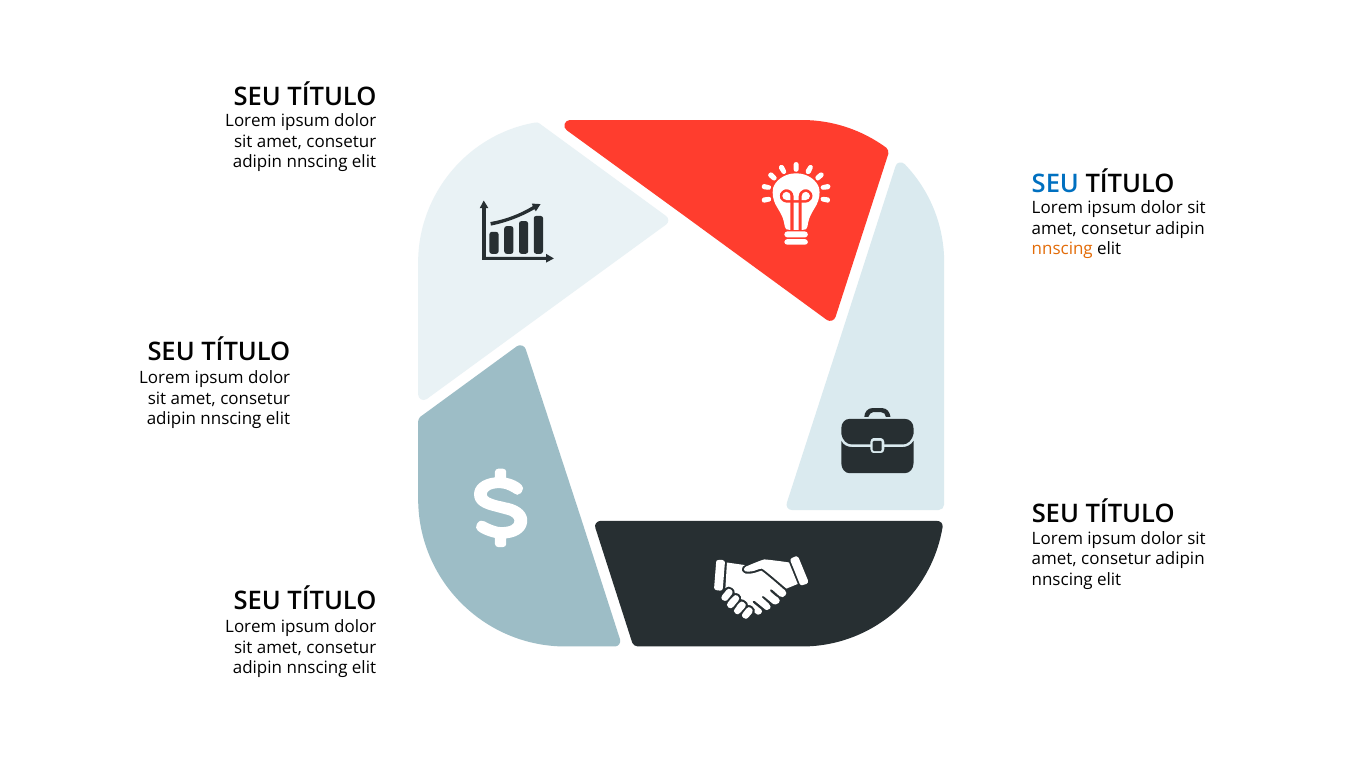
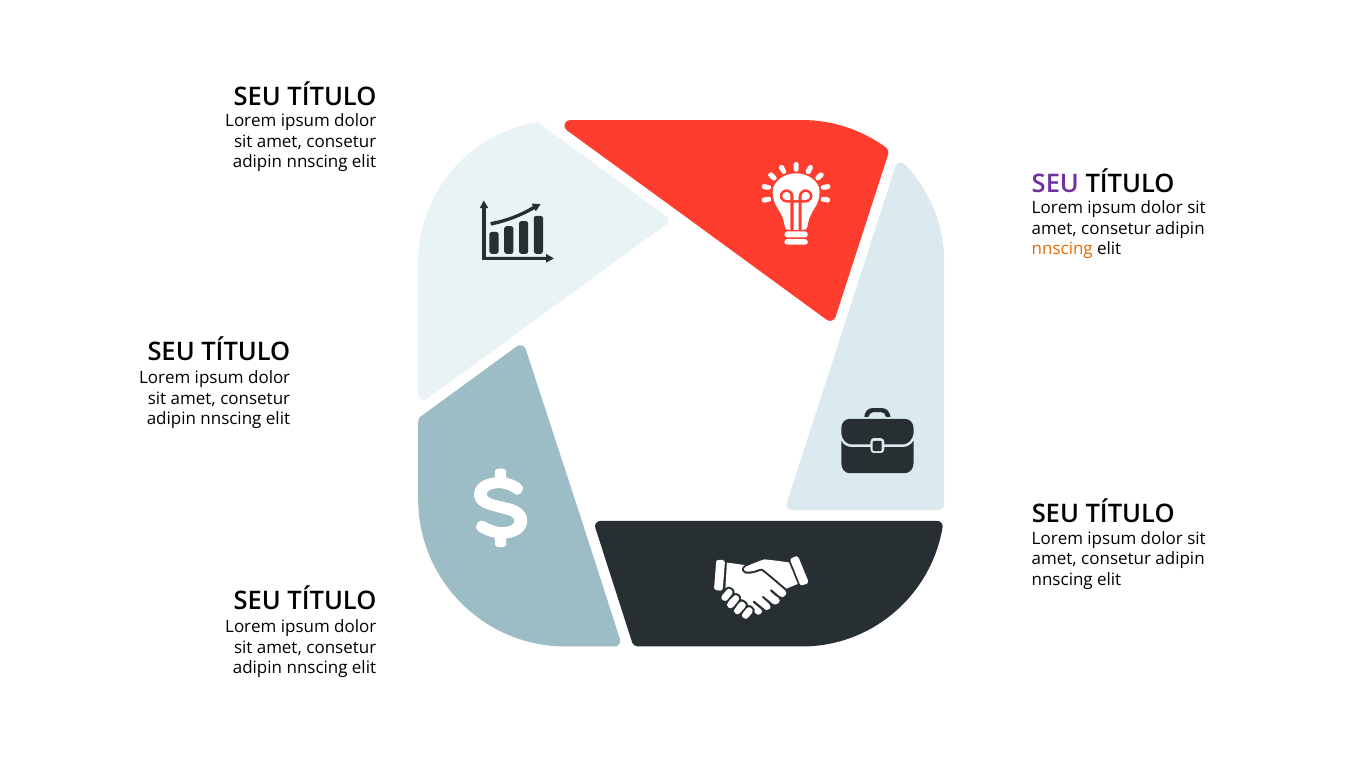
SEU colour: blue -> purple (1055, 184)
